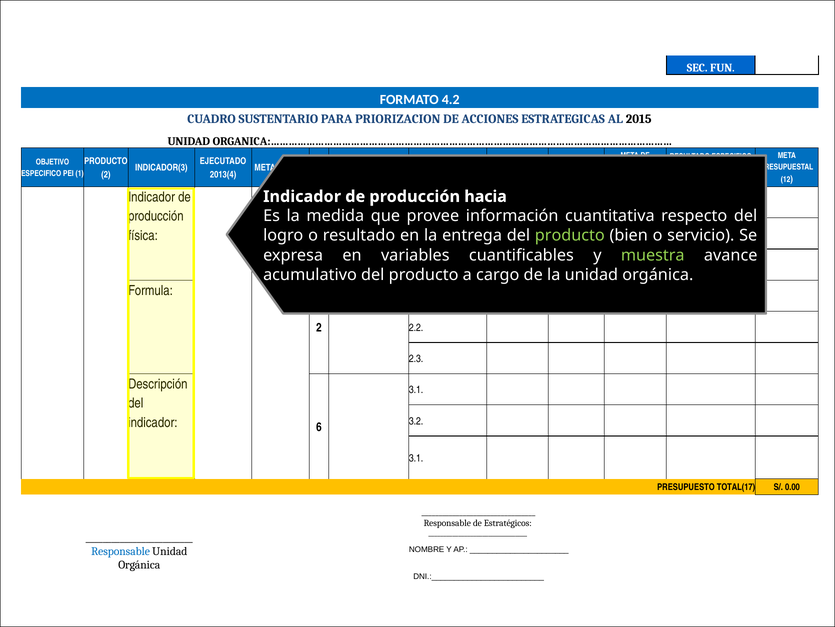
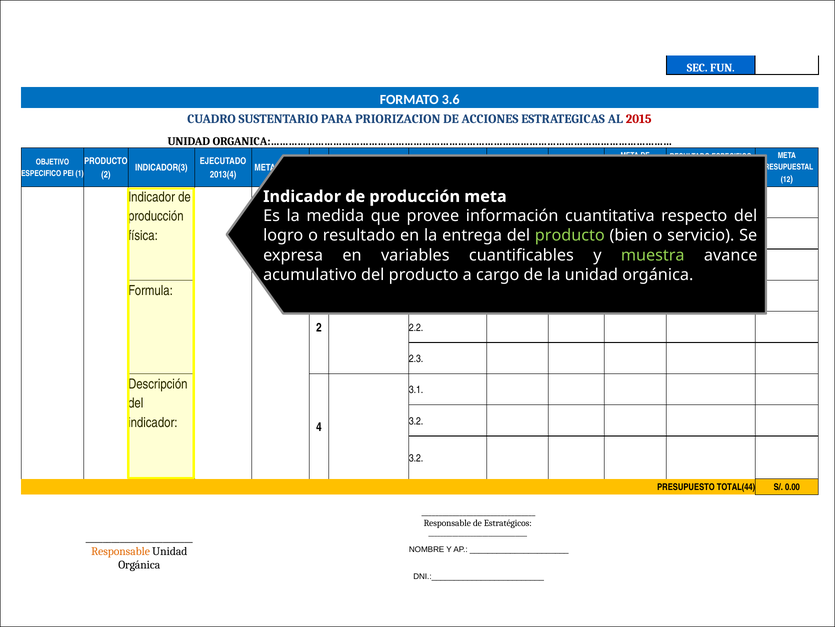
4.2: 4.2 -> 3.6 (451, 100)
2015 colour: black -> red (639, 119)
hacia: hacia -> meta (486, 196)
6: 6 -> 4 (319, 426)
3.1: 3.1 -> 3.2 (416, 458)
TOTAL(17: TOTAL(17 -> TOTAL(44 (736, 487)
Responsable colour: blue -> orange (121, 551)
